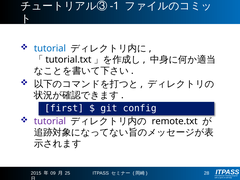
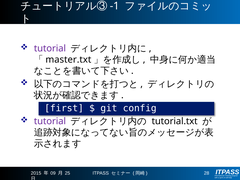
tutorial colour: blue -> purple (50, 48)
tutorial.txt: tutorial.txt -> master.txt (68, 60)
remote.txt: remote.txt -> tutorial.txt (175, 121)
